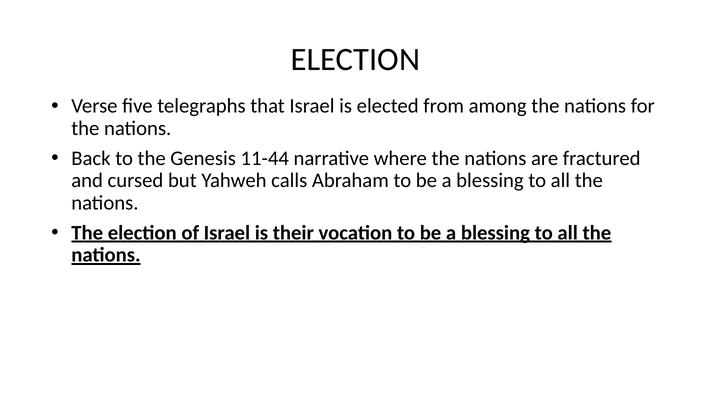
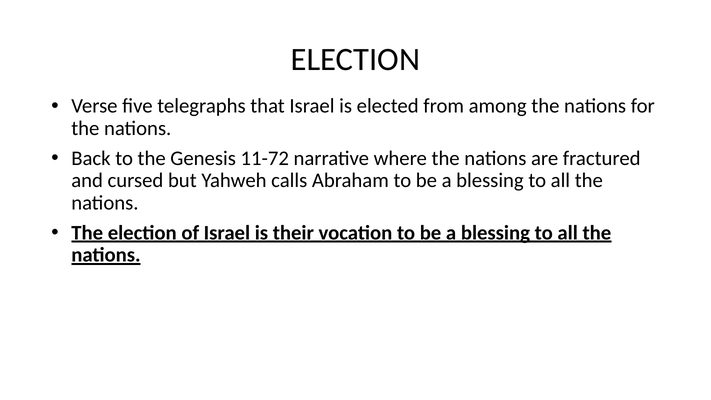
11-44: 11-44 -> 11-72 (265, 158)
